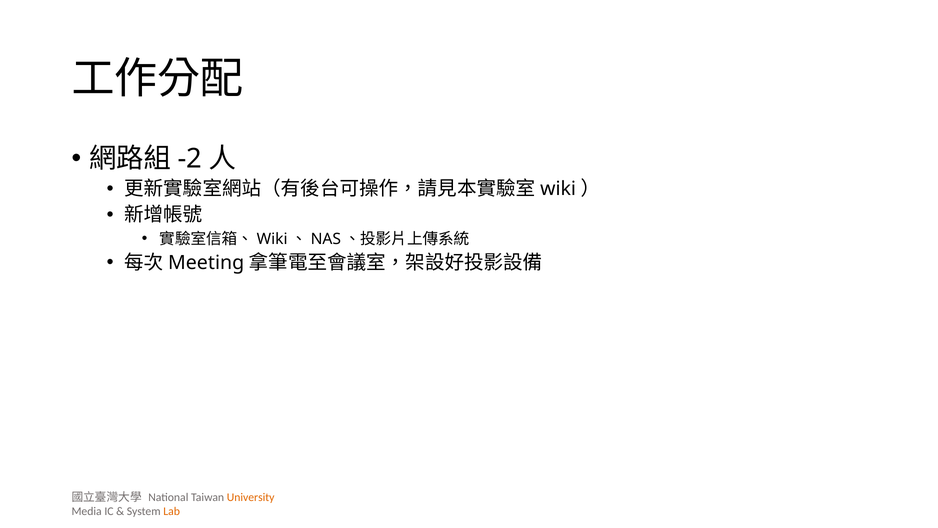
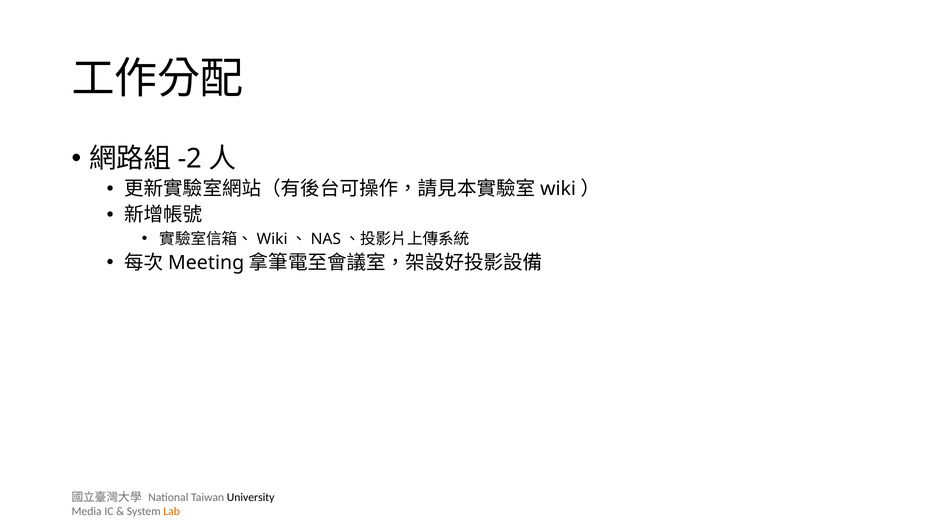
University colour: orange -> black (251, 497)
